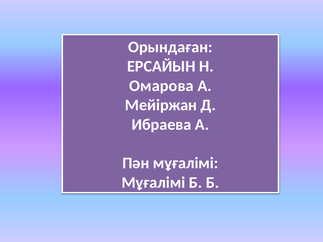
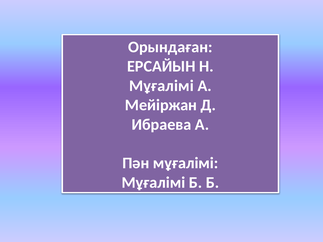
Омарова: Омарова -> Мұғалімі (161, 86)
